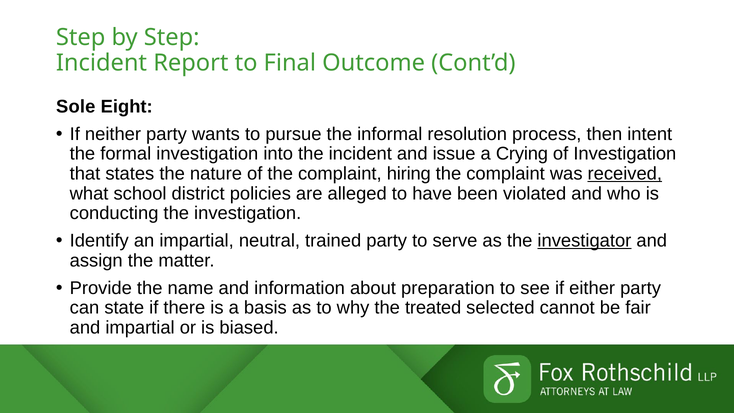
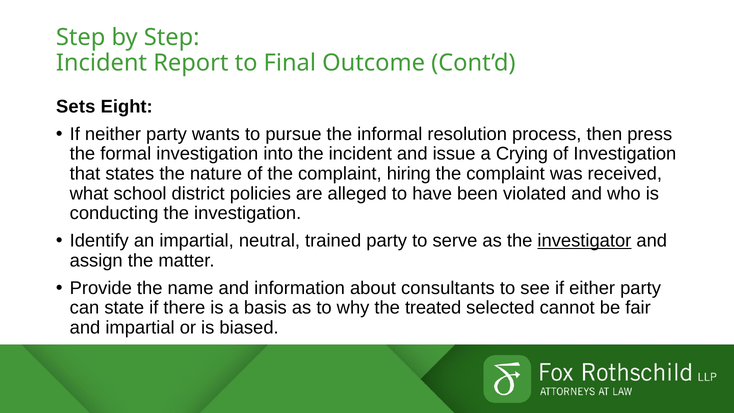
Sole: Sole -> Sets (76, 107)
intent: intent -> press (650, 134)
received underline: present -> none (625, 174)
preparation: preparation -> consultants (448, 288)
